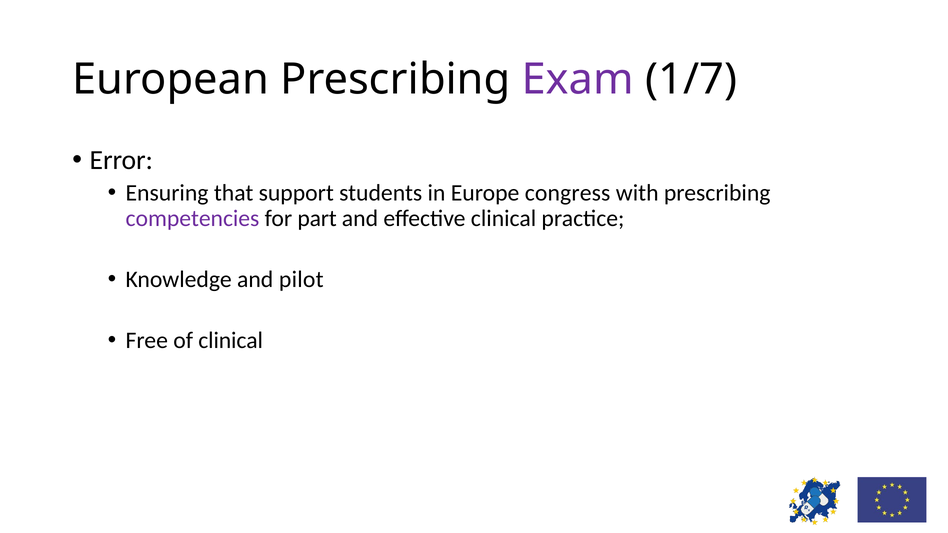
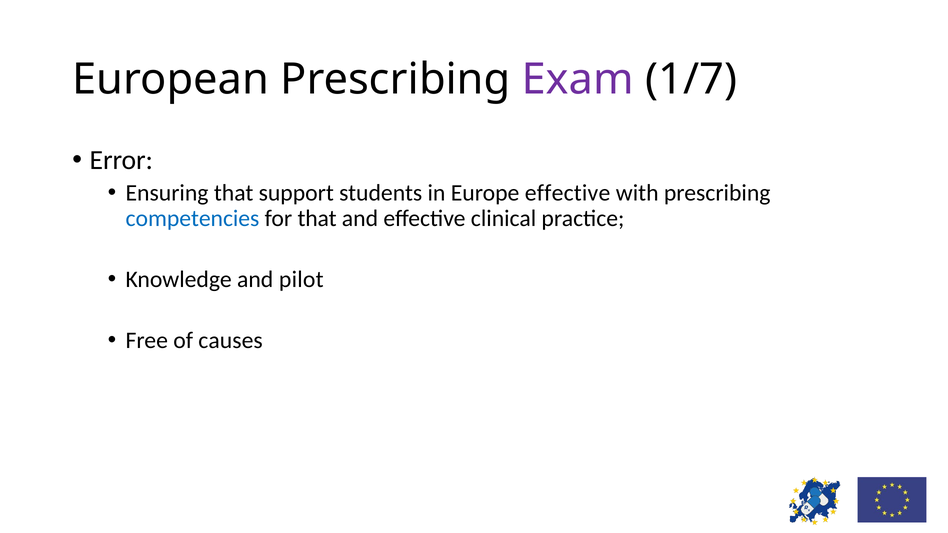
Europe congress: congress -> effective (568, 193)
competencies colour: purple -> blue (192, 219)
for part: part -> that (317, 219)
of clinical: clinical -> causes (231, 341)
